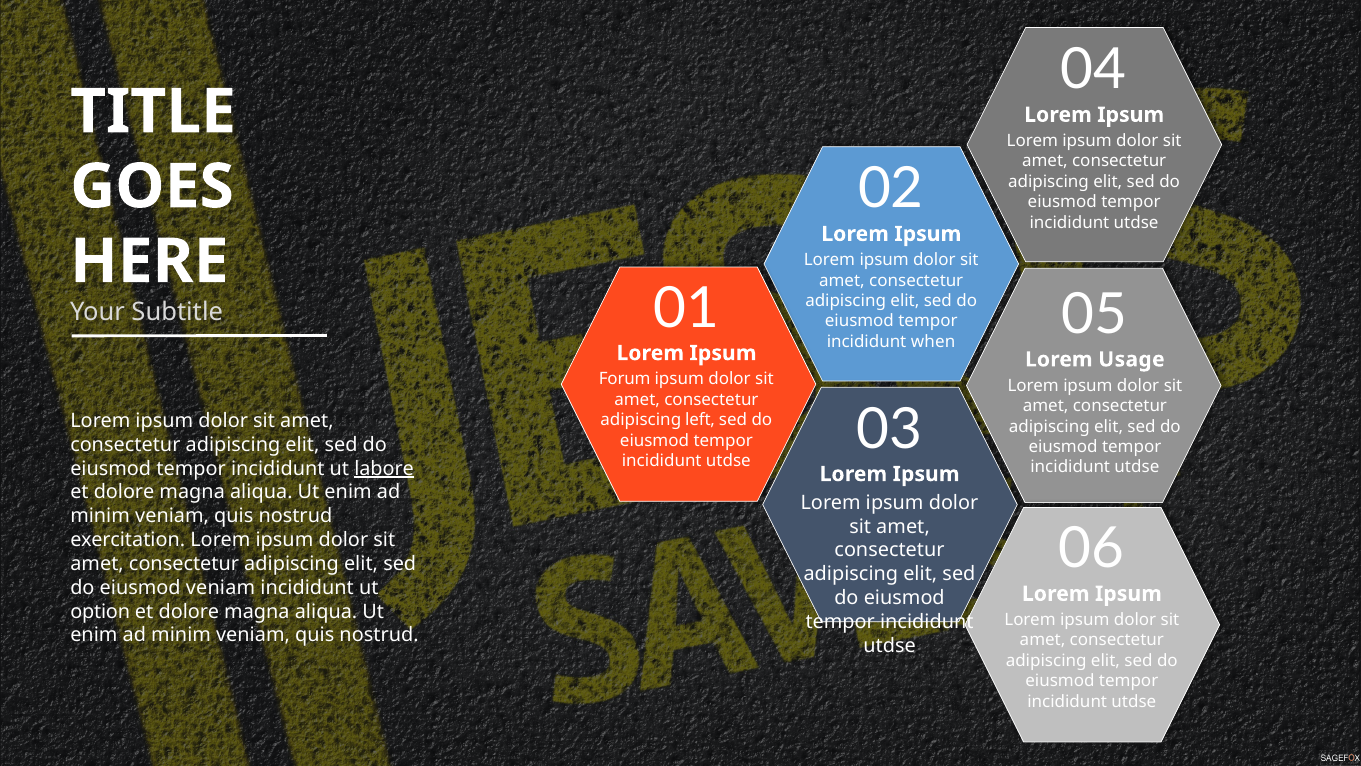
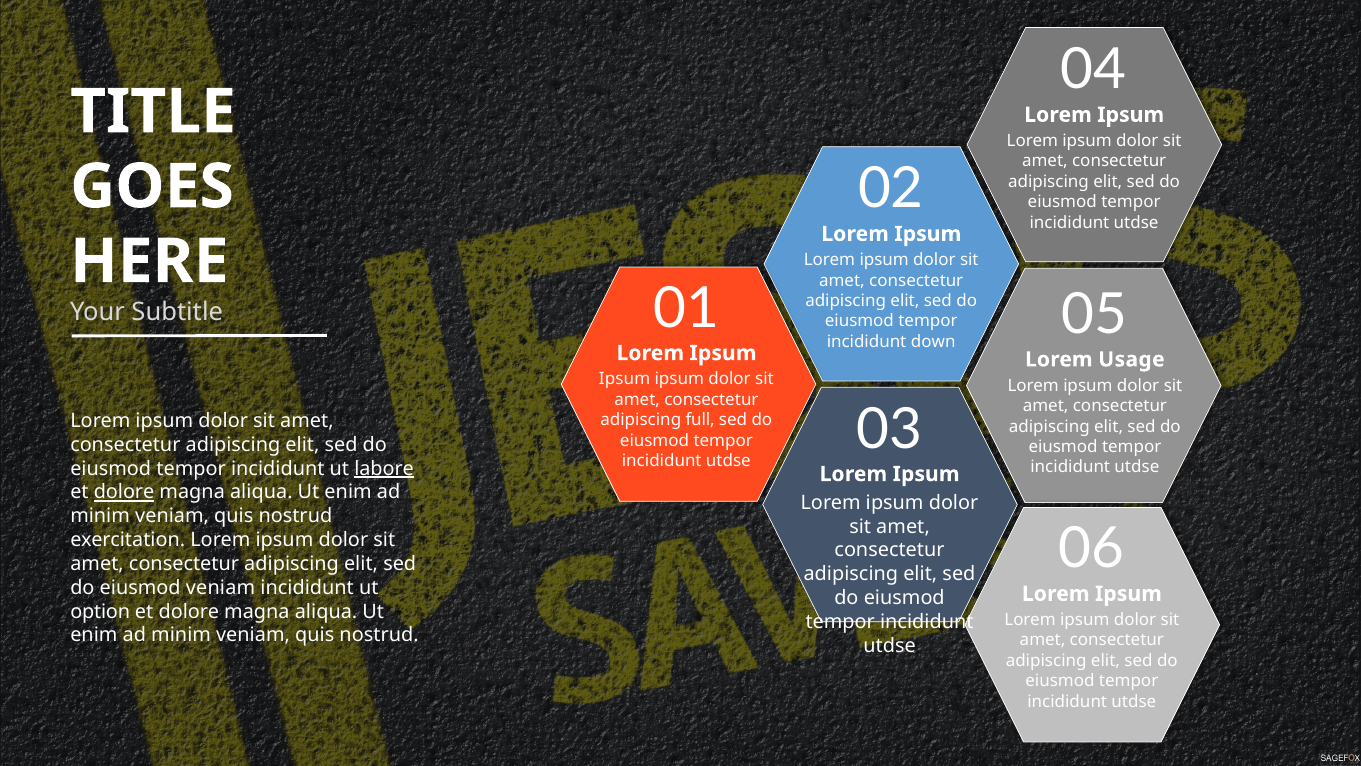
when: when -> down (933, 342)
Forum: Forum -> Ipsum (625, 379)
left: left -> full (700, 420)
dolore underline: none -> present (124, 492)
